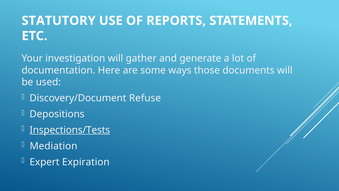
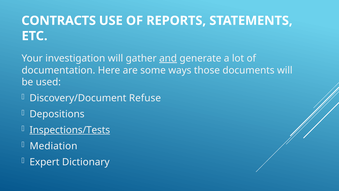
STATUTORY: STATUTORY -> CONTRACTS (59, 21)
and underline: none -> present (168, 58)
Expiration: Expiration -> Dictionary (86, 162)
